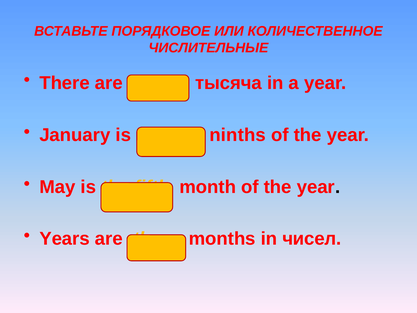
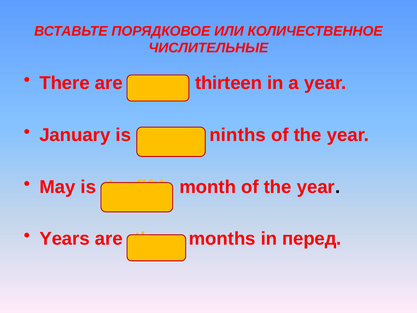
тысяча: тысяча -> thirteen (229, 83)
чисел: чисел -> перед (312, 239)
